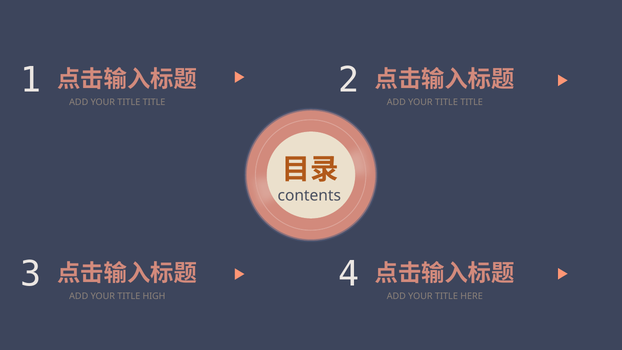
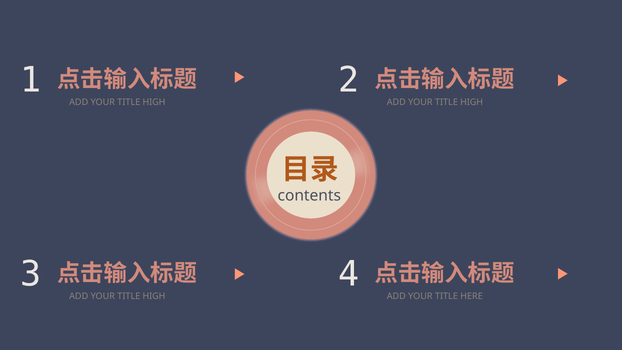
TITLE: TITLE -> HIGH (154, 102)
TITLE: TITLE -> HIGH (472, 102)
